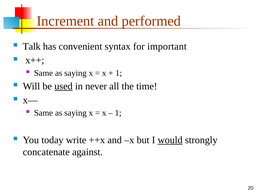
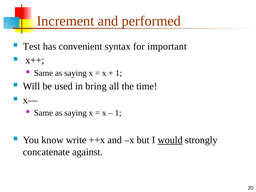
Talk: Talk -> Test (32, 46)
used underline: present -> none (63, 86)
never: never -> bring (96, 86)
today: today -> know (52, 140)
